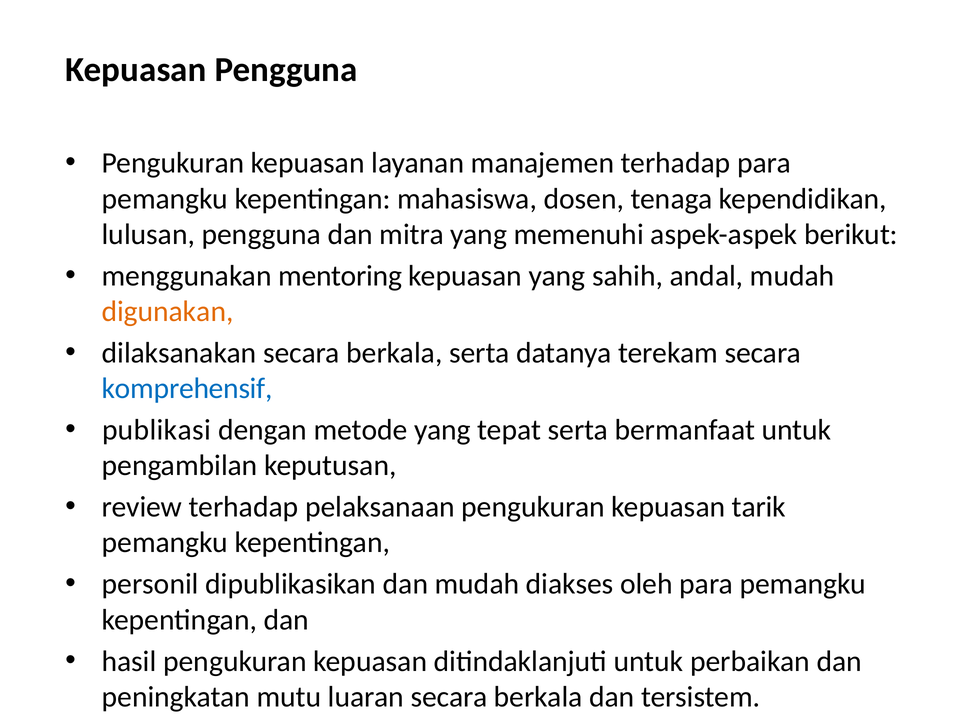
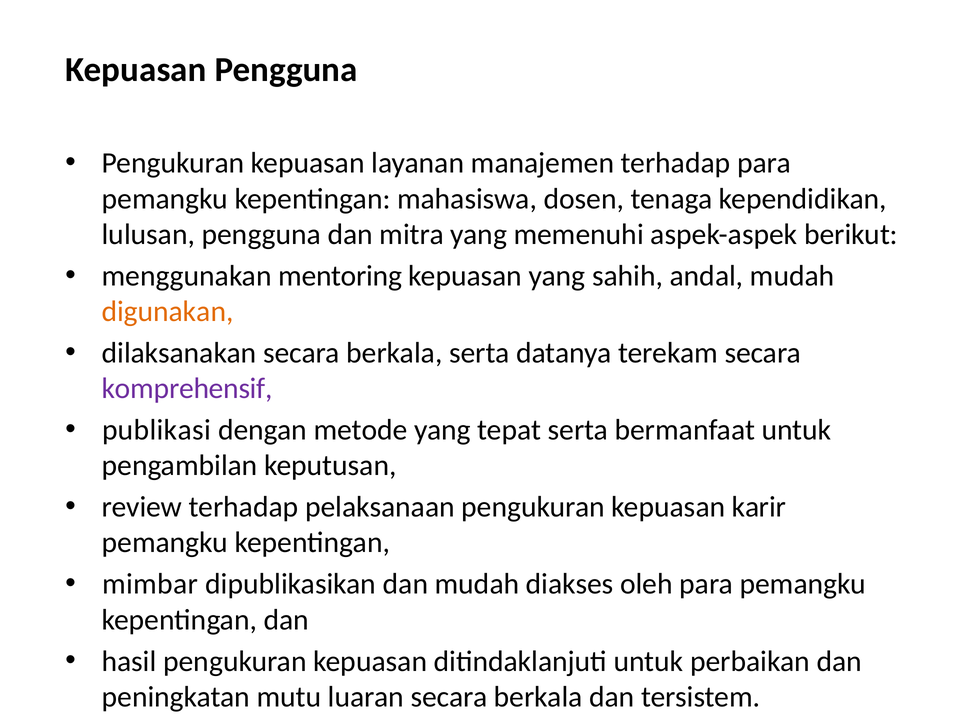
komprehensif colour: blue -> purple (187, 389)
tarik: tarik -> karir (759, 507)
personil: personil -> mimbar (150, 584)
